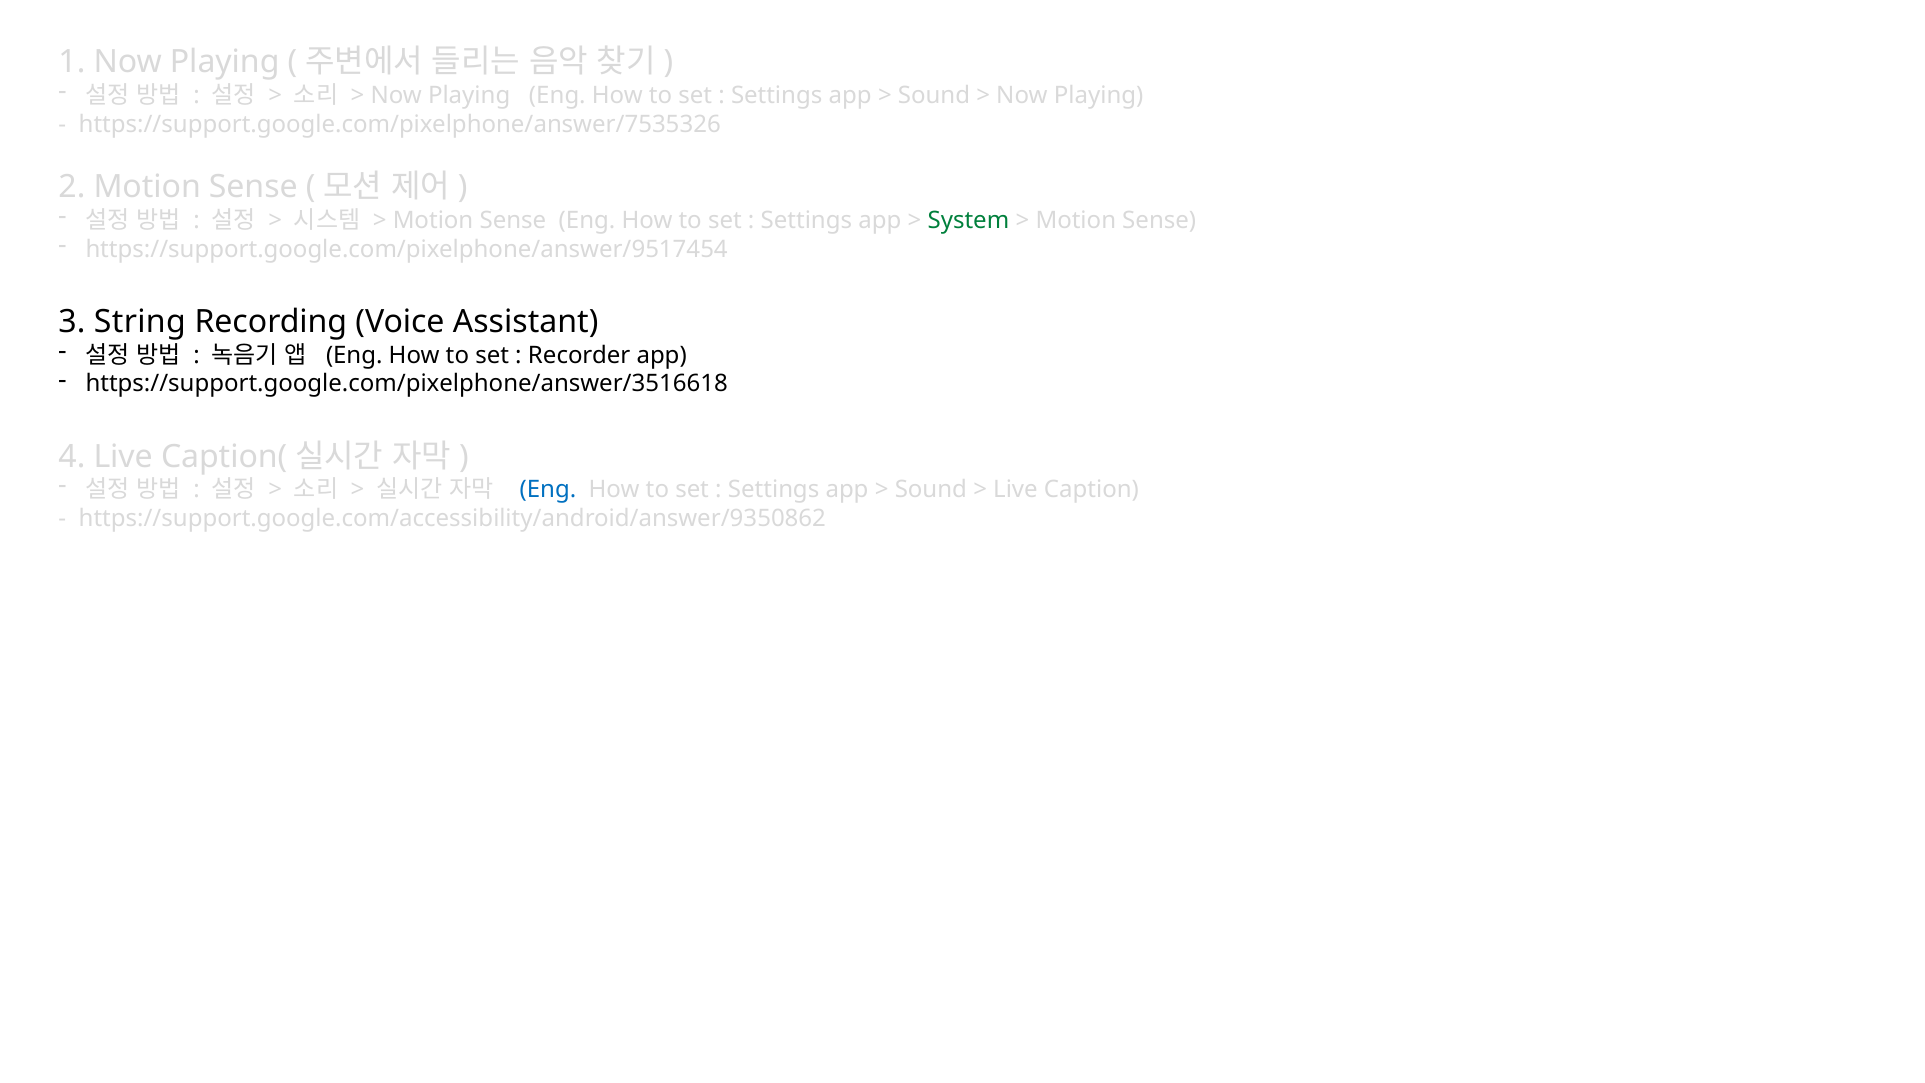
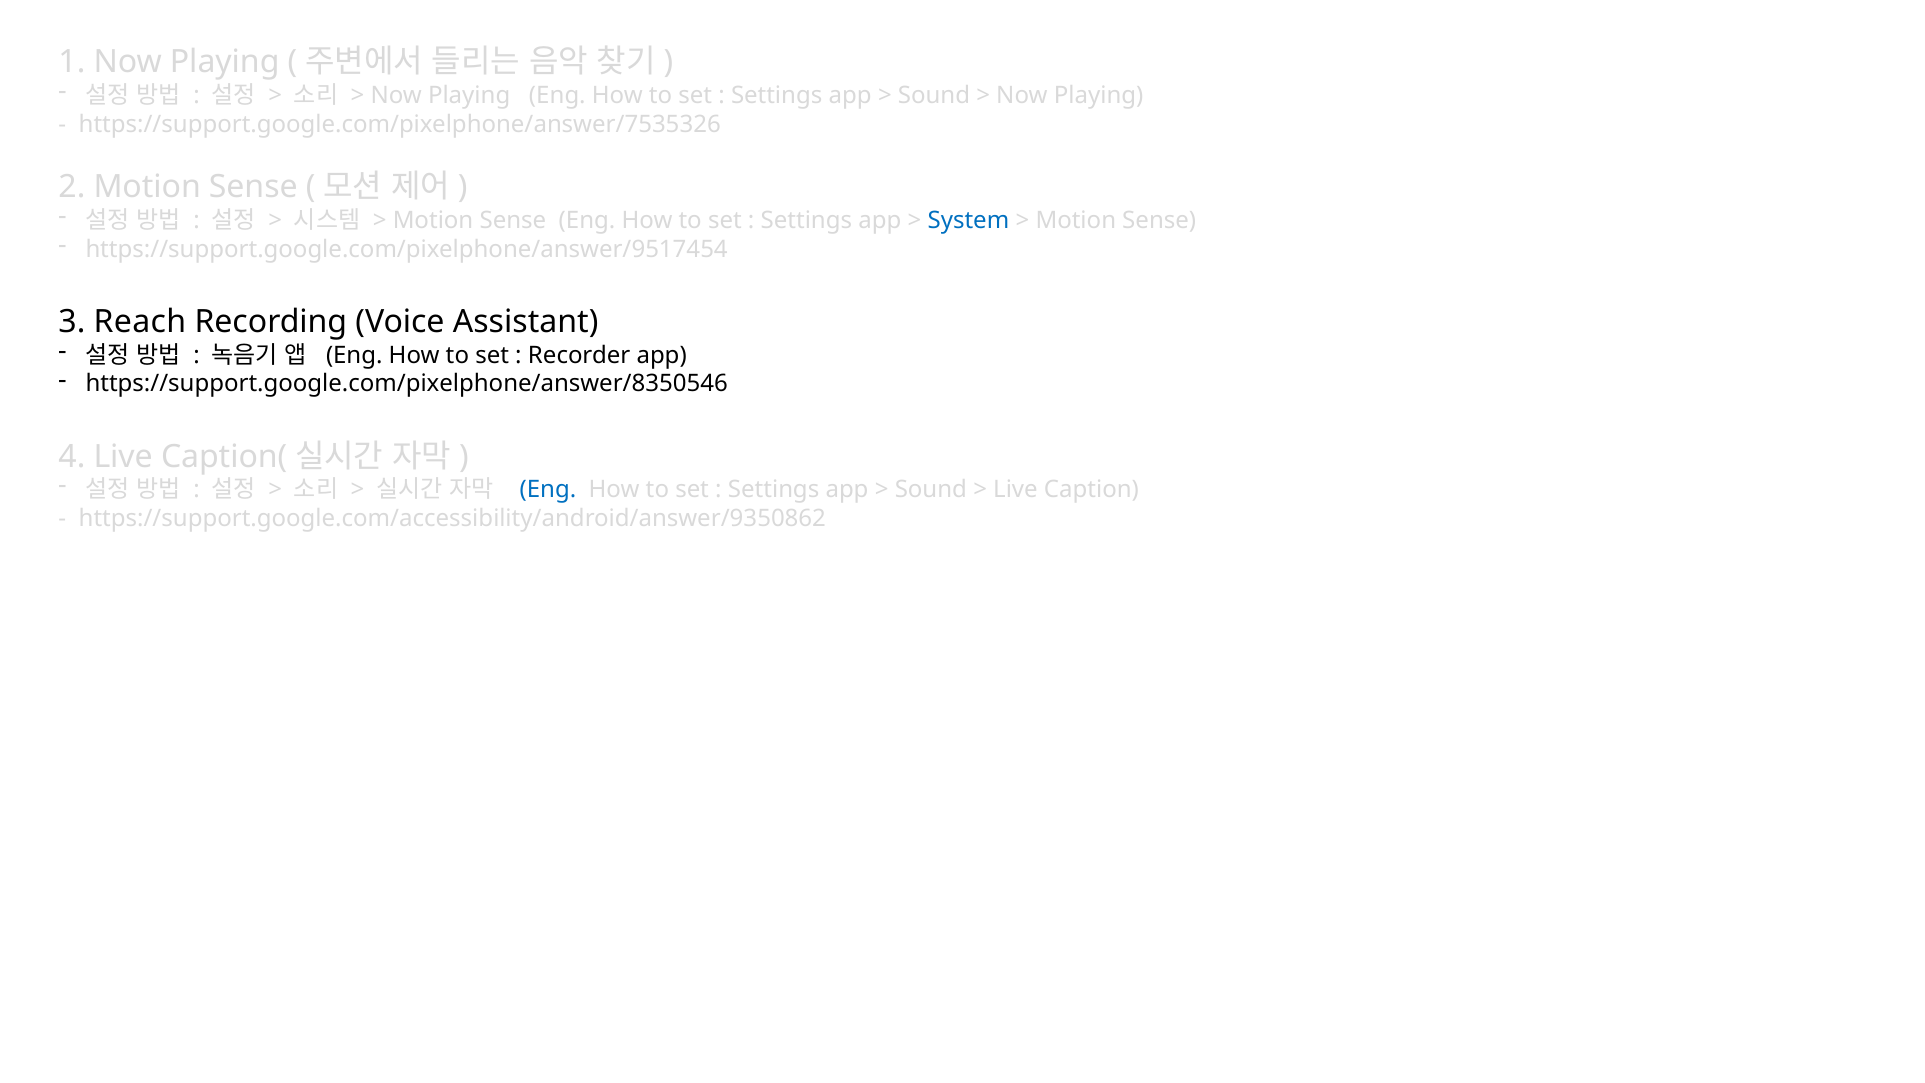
System colour: green -> blue (968, 220)
String: String -> Reach (140, 322)
https://support.google.com/pixelphone/answer/3516618: https://support.google.com/pixelphone/answer/3516618 -> https://support.google.com/pixelphone/answer/8350546 (407, 384)
